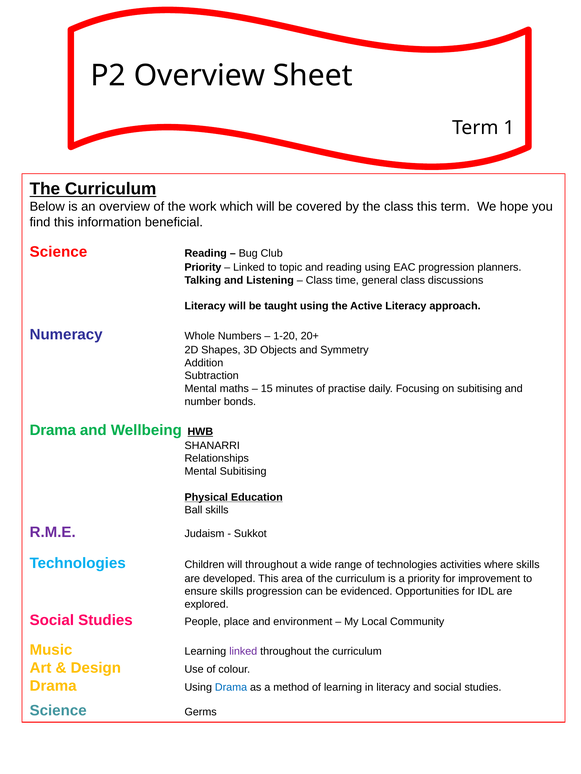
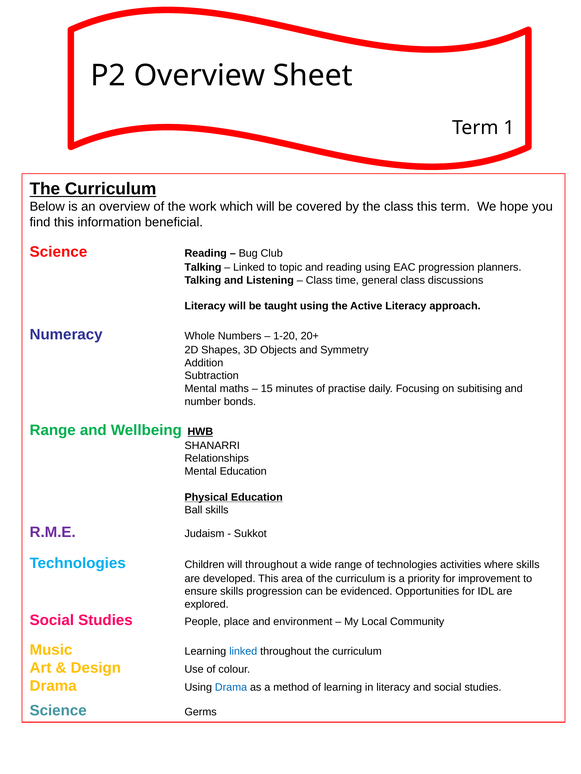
Priority: Priority -> Talking (203, 267)
Drama: Drama -> Range (53, 431)
Mental Subitising: Subitising -> Education (243, 472)
linked colour: purple -> blue (243, 652)
